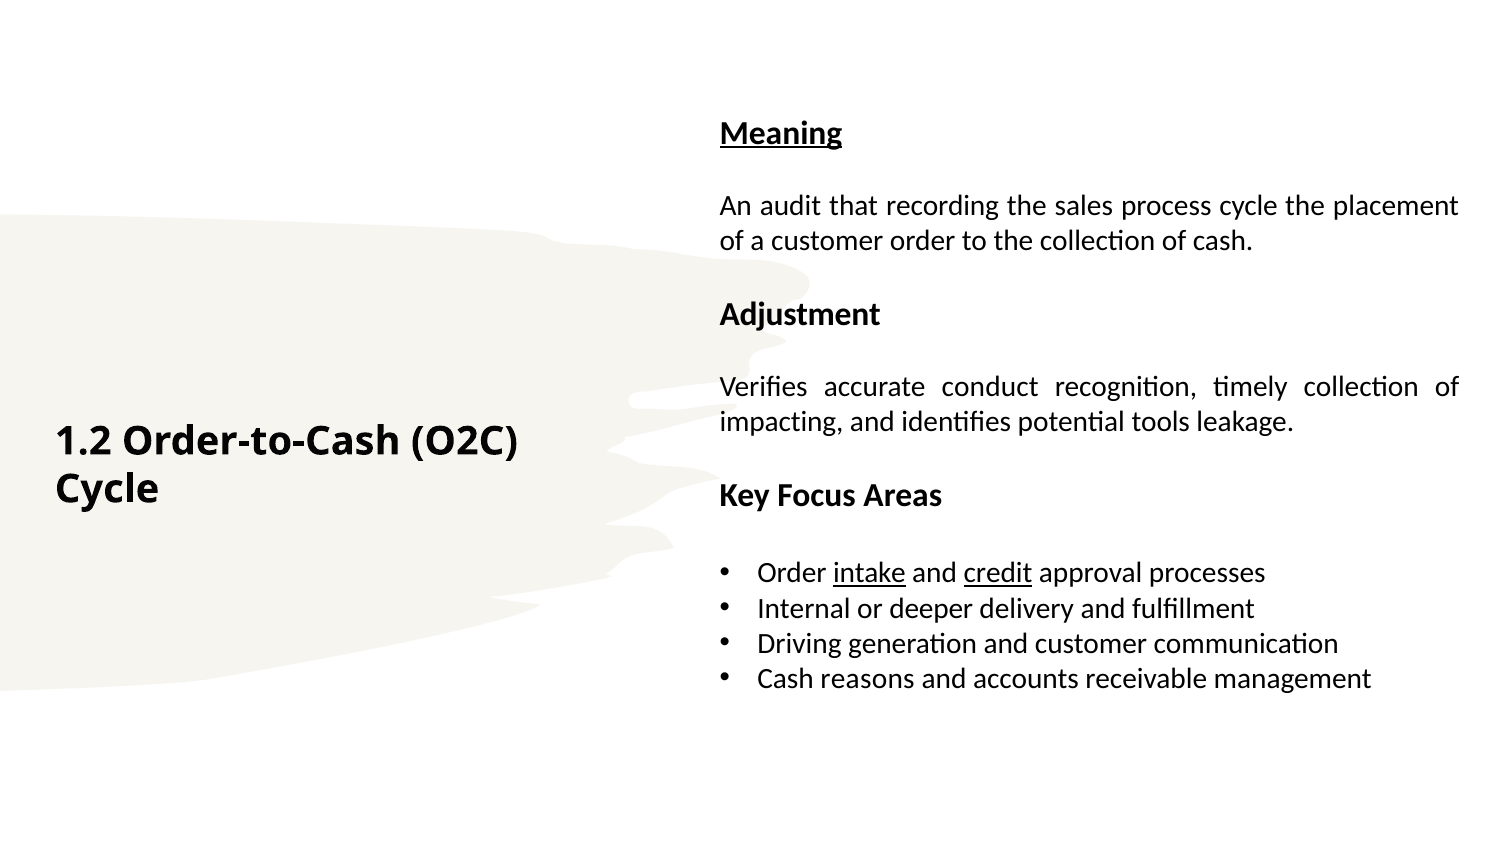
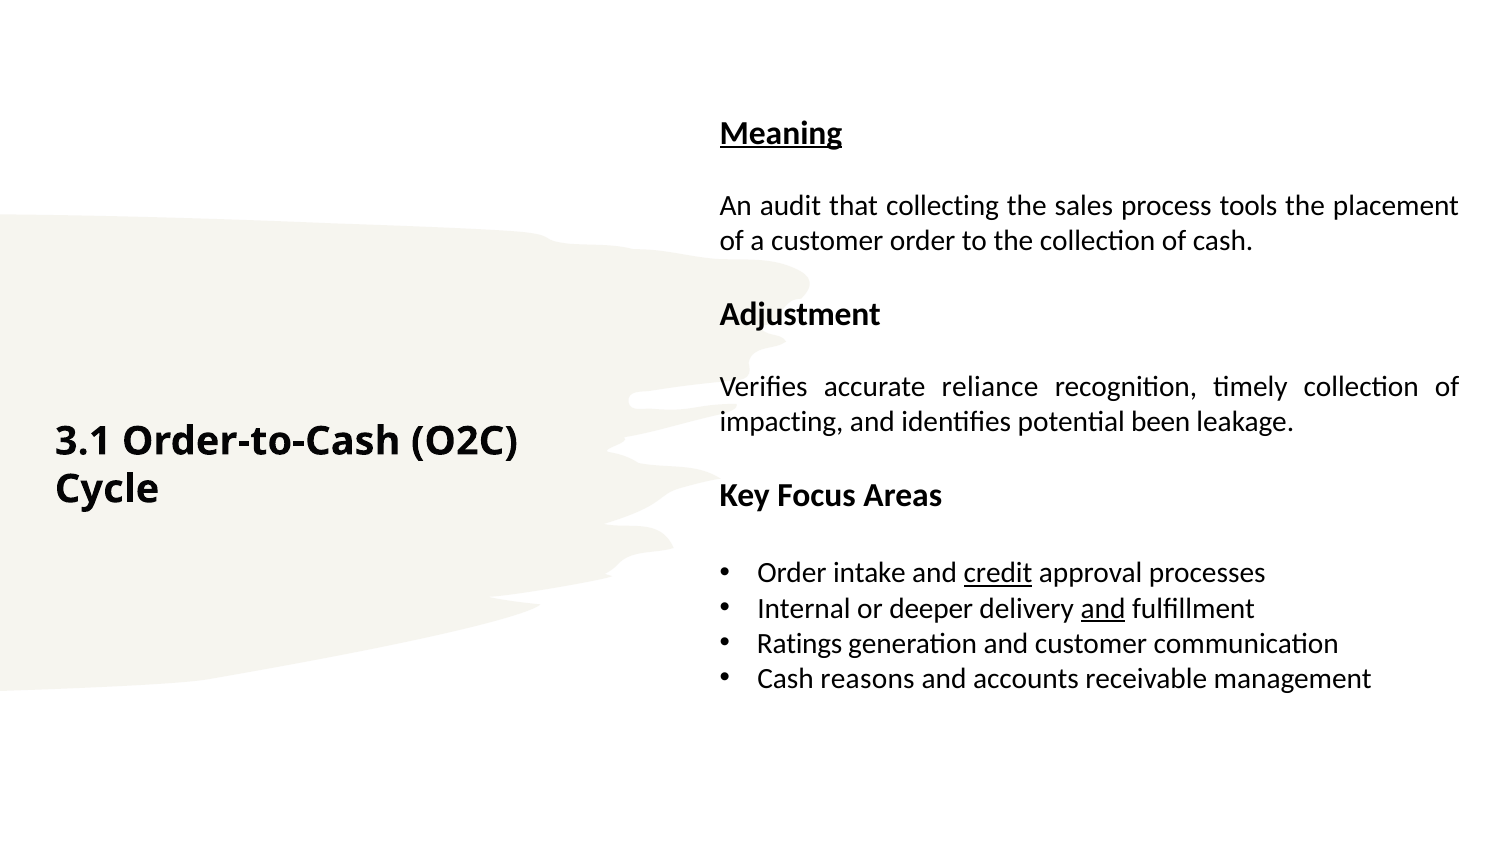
recording: recording -> collecting (942, 206)
process cycle: cycle -> tools (1248, 206)
conduct: conduct -> reliance (990, 387)
tools: tools -> been (1161, 422)
1.2: 1.2 -> 3.1 (83, 442)
intake underline: present -> none (870, 573)
and underline: none -> present (1103, 609)
Driving: Driving -> Ratings (800, 644)
